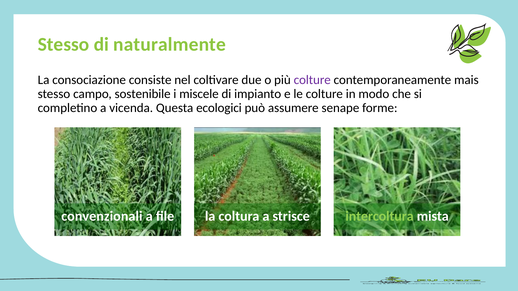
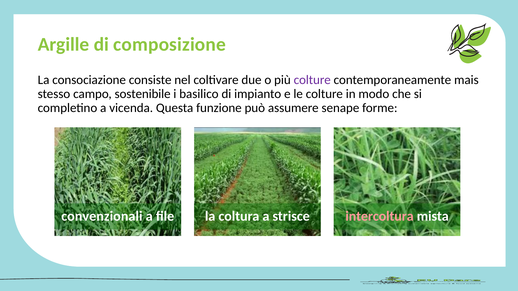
Stesso: Stesso -> Argille (64, 45)
naturalmente: naturalmente -> composizione (170, 45)
miscele: miscele -> basilico (199, 94)
ecologici: ecologici -> funzione (219, 108)
intercoltura colour: light green -> pink (379, 217)
